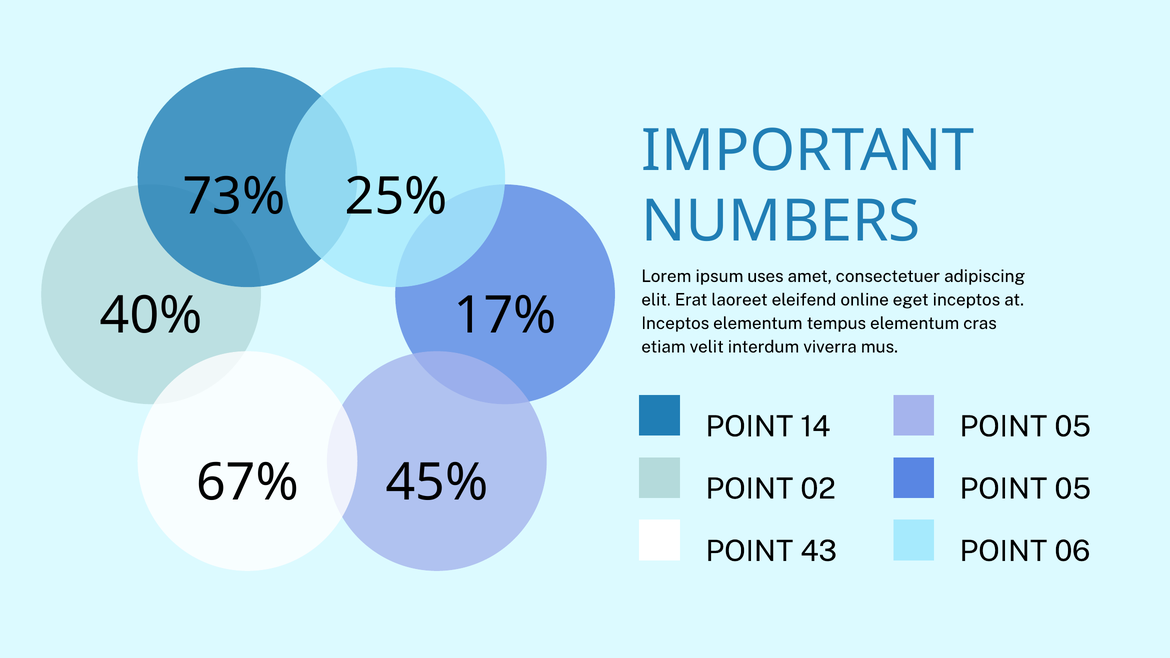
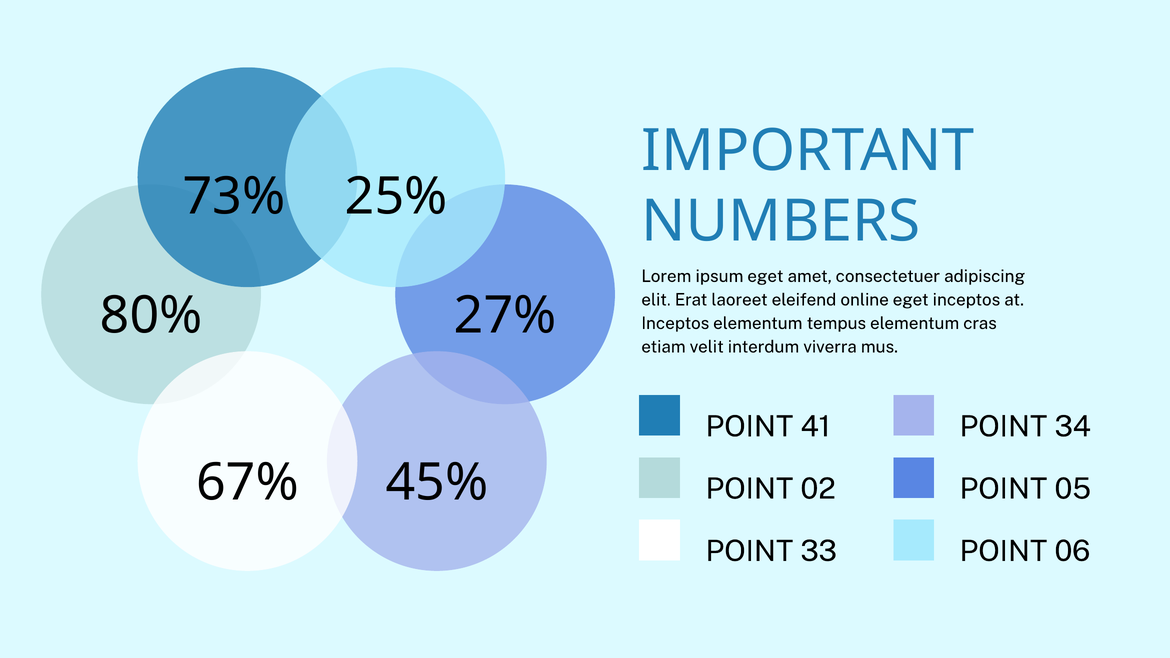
ipsum uses: uses -> eget (765, 276)
40%: 40% -> 80% (151, 316)
17%: 17% -> 27% (505, 316)
14: 14 -> 41 (815, 427)
05: 05 -> 34 (1073, 427)
43: 43 -> 33 (819, 551)
